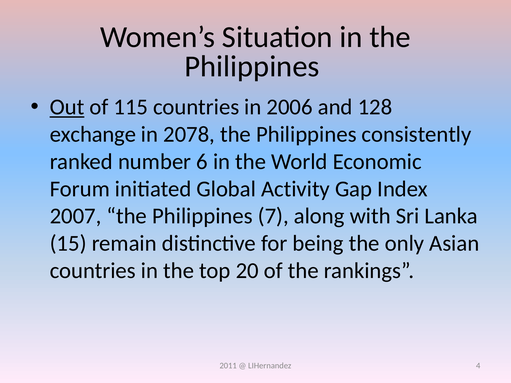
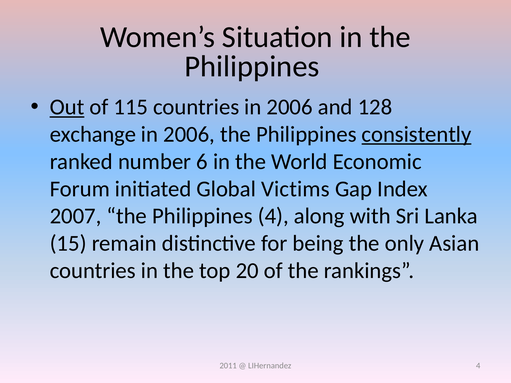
2078: 2078 -> 2006 (189, 134)
consistently underline: none -> present (416, 134)
Activity: Activity -> Victims (295, 189)
Philippines 7: 7 -> 4 (273, 216)
